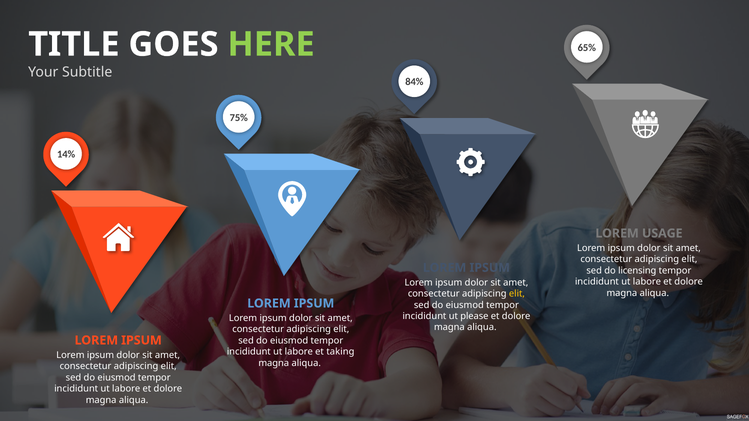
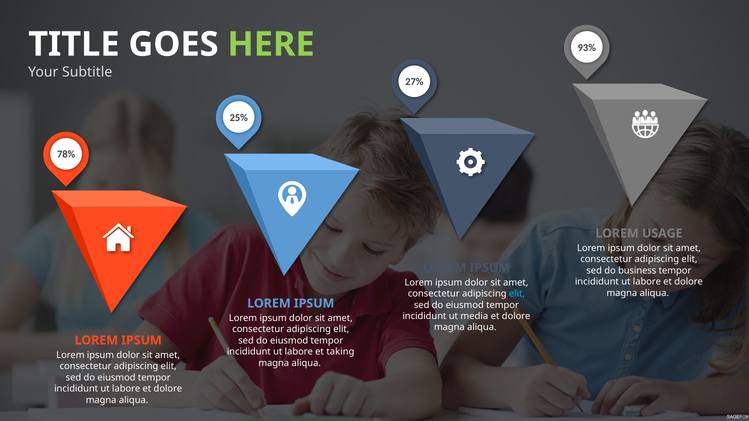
65%: 65% -> 93% (587, 48)
84%: 84% -> 27% (414, 82)
75%: 75% -> 25% (239, 118)
14%: 14% -> 78% (66, 155)
licensing: licensing -> business (637, 271)
elit colour: yellow -> light blue (517, 294)
please: please -> media (474, 316)
